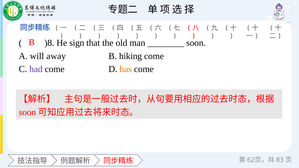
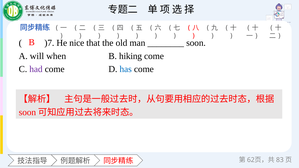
)8: )8 -> )7 (49, 43)
sign: sign -> nice (77, 43)
away: away -> when (56, 56)
has colour: orange -> blue (126, 69)
